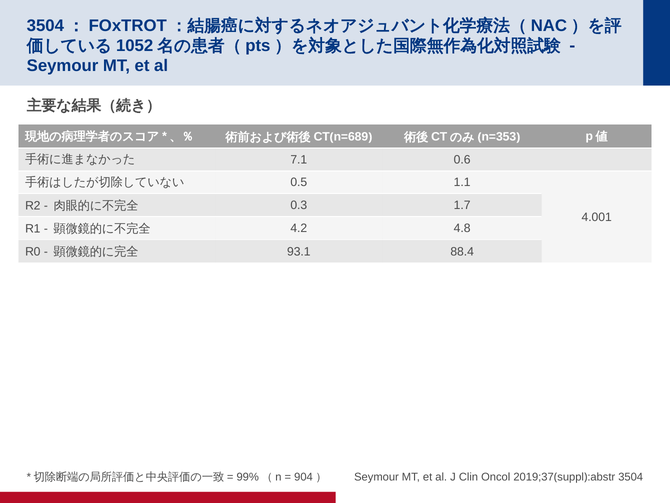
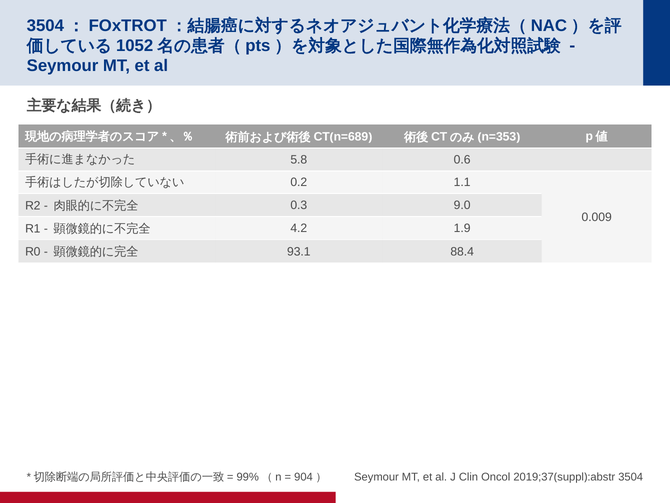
7.1: 7.1 -> 5.8 (299, 159)
0.5: 0.5 -> 0.2 (299, 182)
1.7: 1.7 -> 9.0 (462, 205)
4.001: 4.001 -> 0.009 (597, 217)
4.8: 4.8 -> 1.9 (462, 228)
